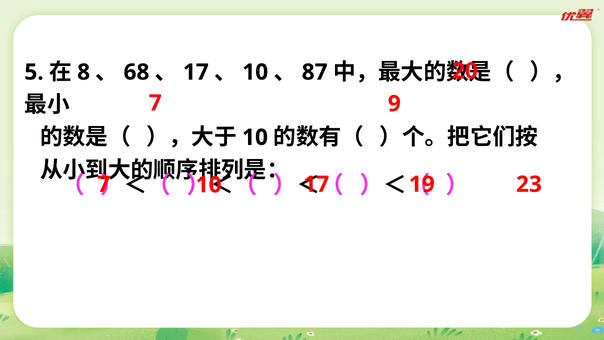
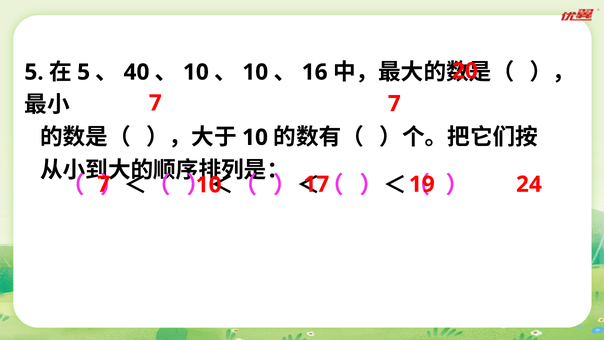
8: 8 -> 5 (84, 72)
68: 68 -> 40 (136, 72)
17: 17 -> 10 (196, 72)
87: 87 -> 16 (315, 72)
9: 9 -> 7 (394, 104)
23: 23 -> 24 (529, 184)
